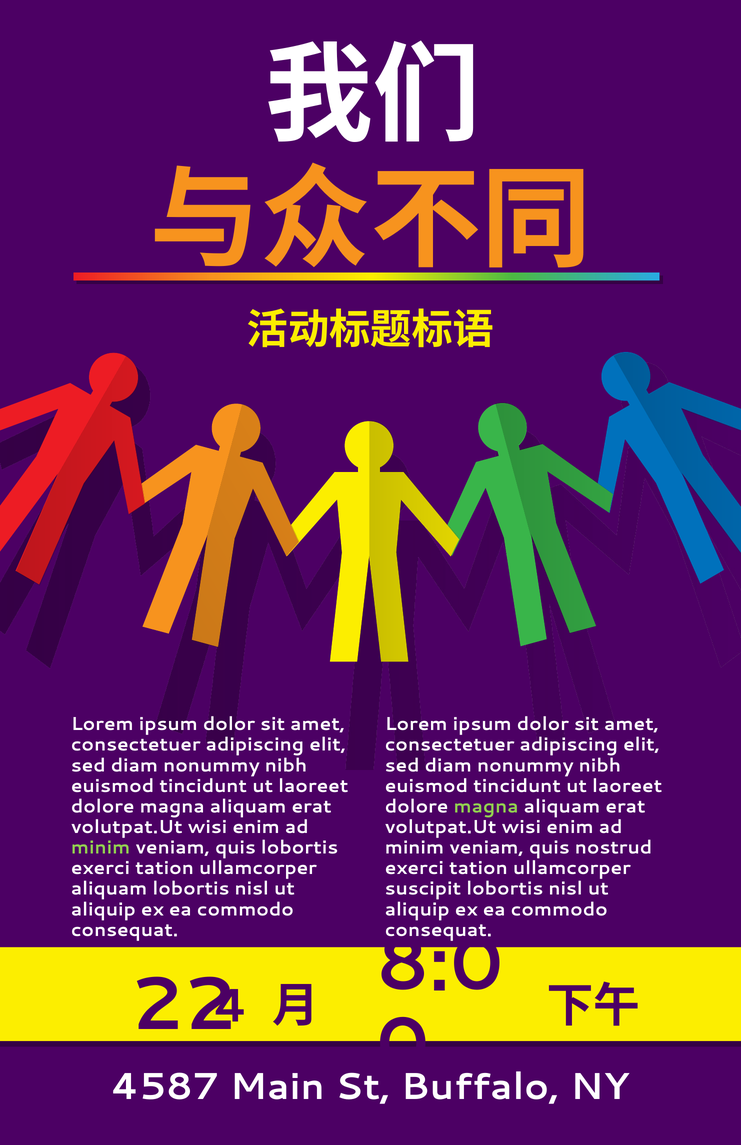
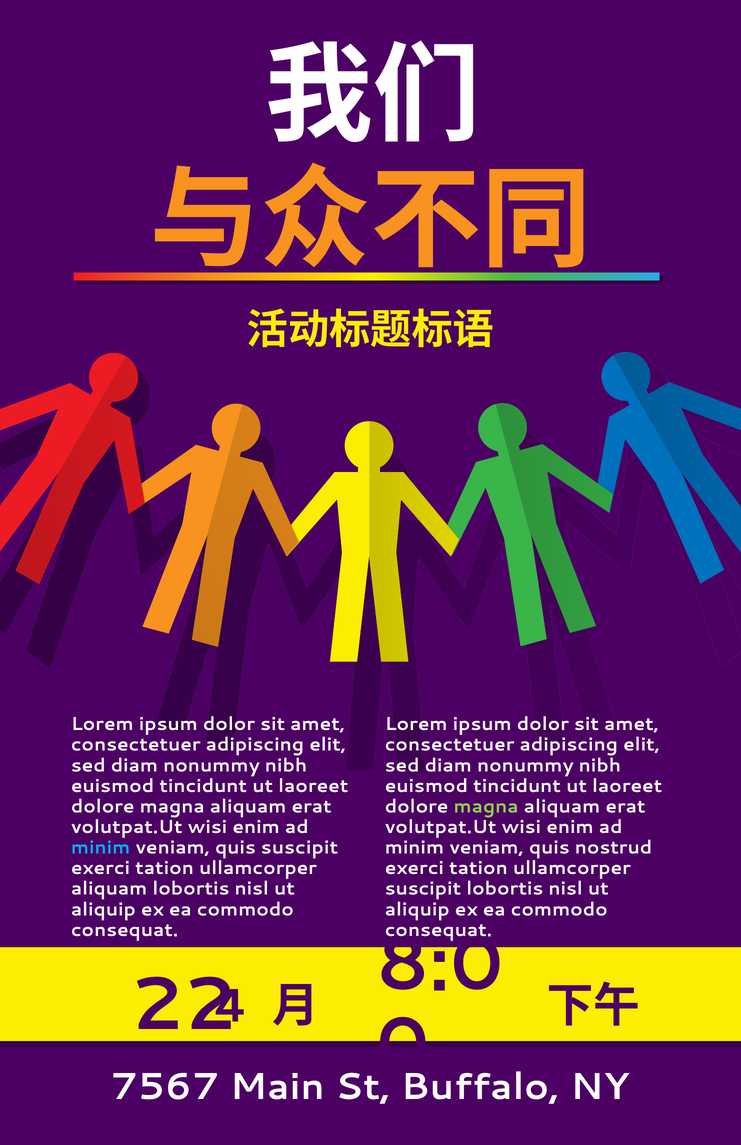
minim colour: light green -> light blue (101, 848)
quis lobortis: lobortis -> suscipit (300, 848)
4587: 4587 -> 7567 (165, 1087)
